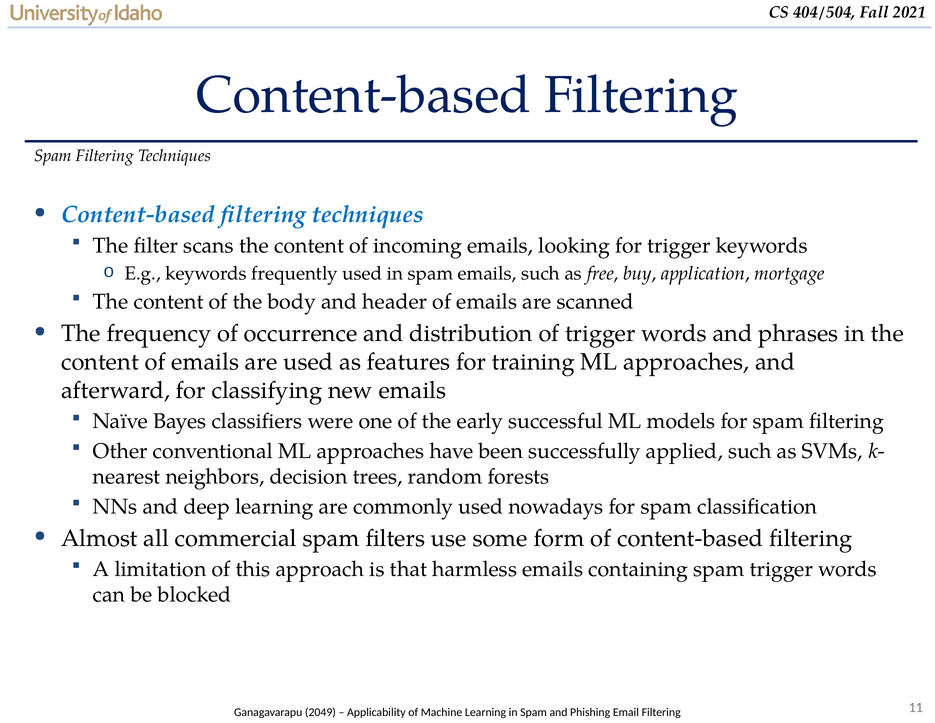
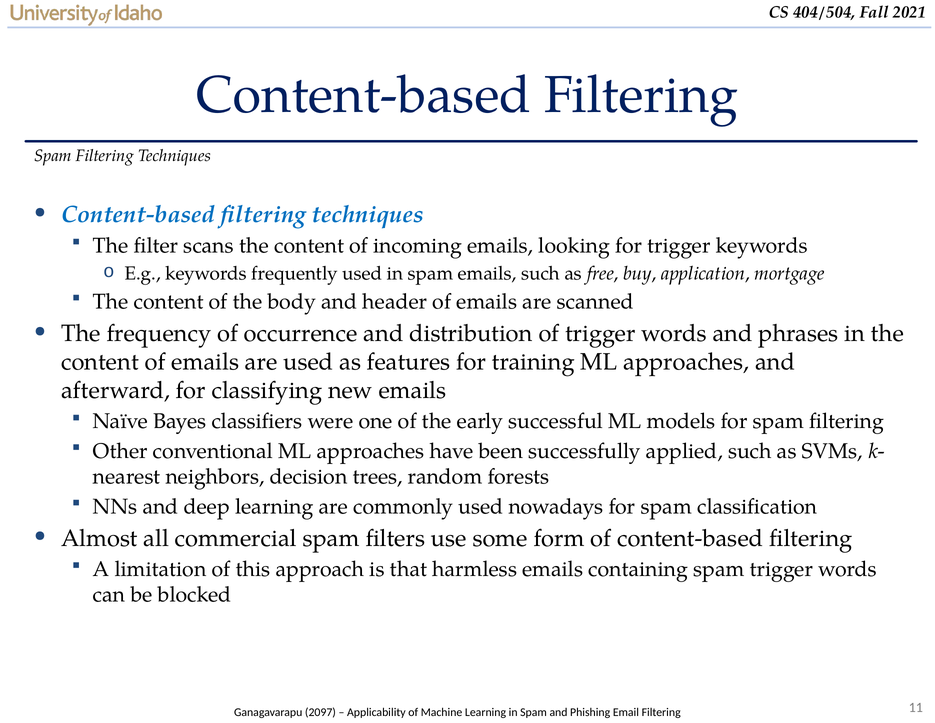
2049: 2049 -> 2097 (320, 712)
